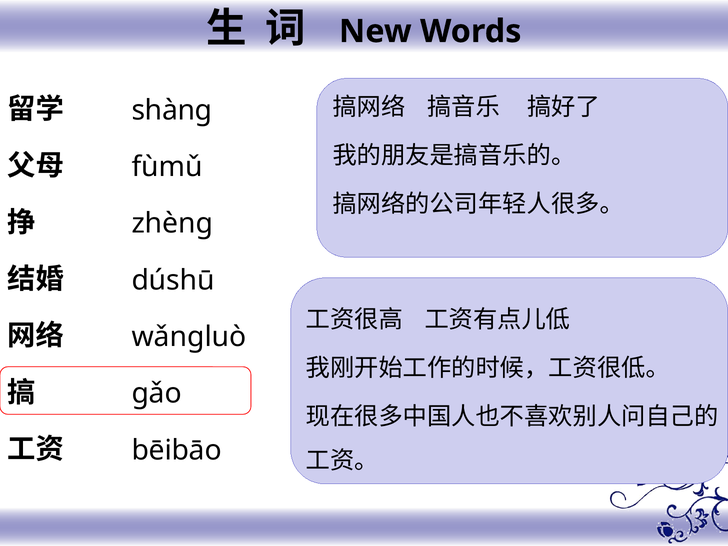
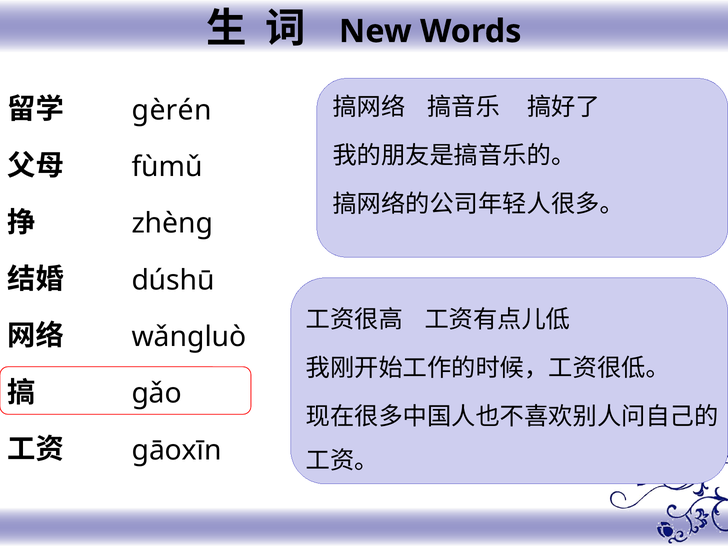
shàng: shàng -> gèrén (172, 110)
bēibāo: bēibāo -> gāoxīn (177, 450)
